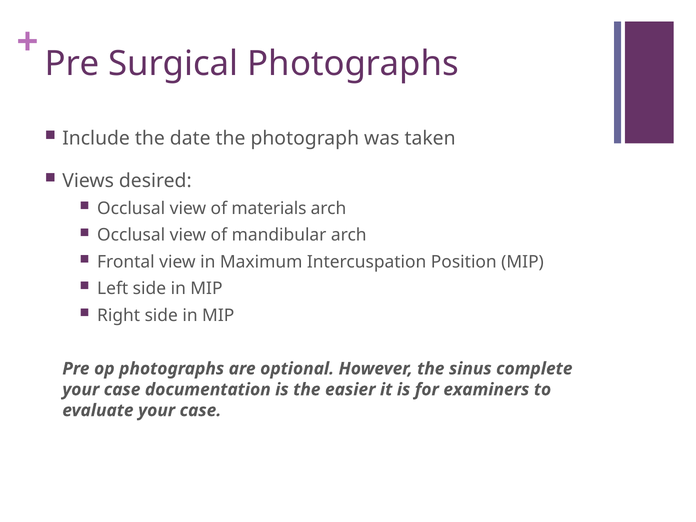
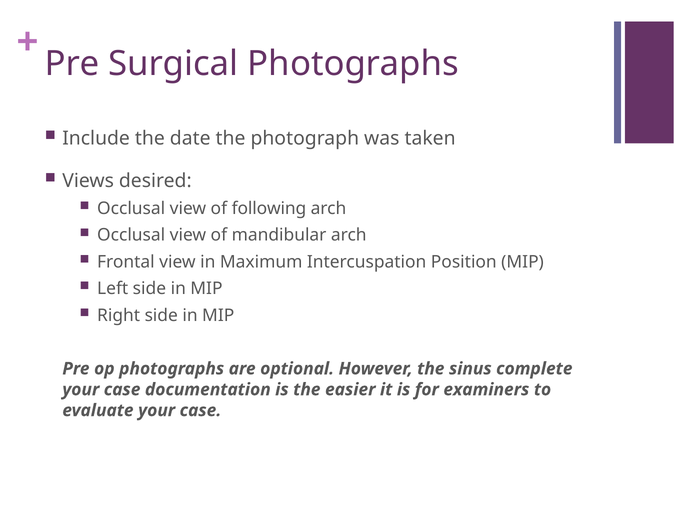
materials: materials -> following (269, 209)
